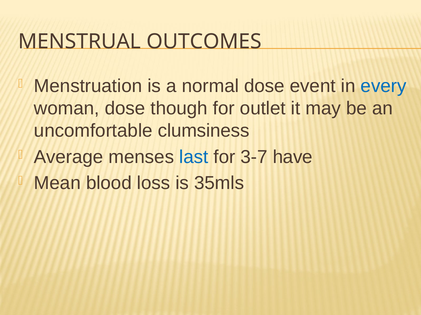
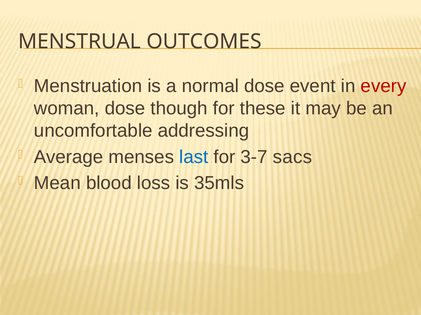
every colour: blue -> red (384, 86)
outlet: outlet -> these (263, 109)
clumsiness: clumsiness -> addressing (204, 131)
have: have -> sacs (293, 157)
